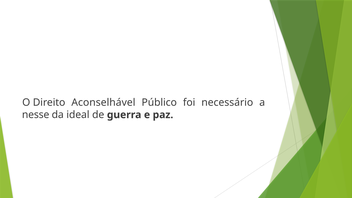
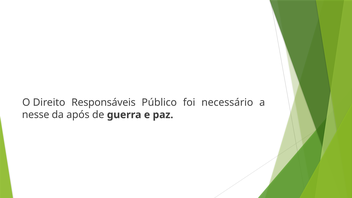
Aconselhável: Aconselhável -> Responsáveis (104, 102)
ideal: ideal -> após (78, 115)
